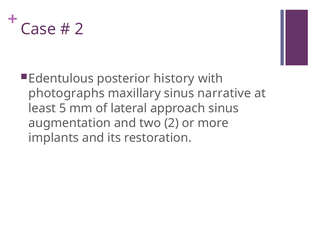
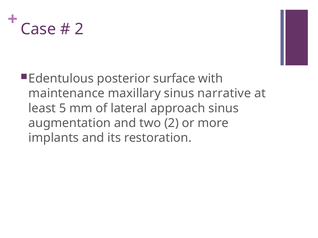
history: history -> surface (174, 79)
photographs: photographs -> maintenance (67, 94)
